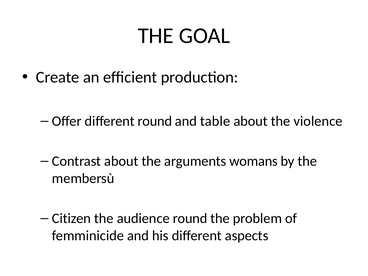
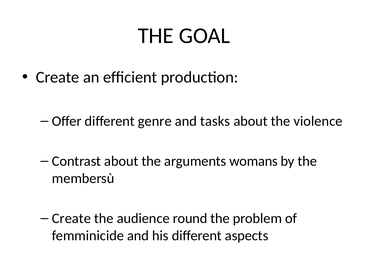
different round: round -> genre (155, 121)
table: table -> tasks (215, 121)
Citizen: Citizen -> Create (71, 218)
